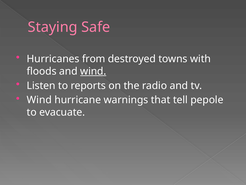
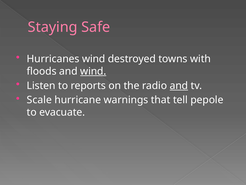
Hurricanes from: from -> wind (94, 59)
and underline: none -> present (179, 85)
Wind: Wind -> Scale (39, 100)
